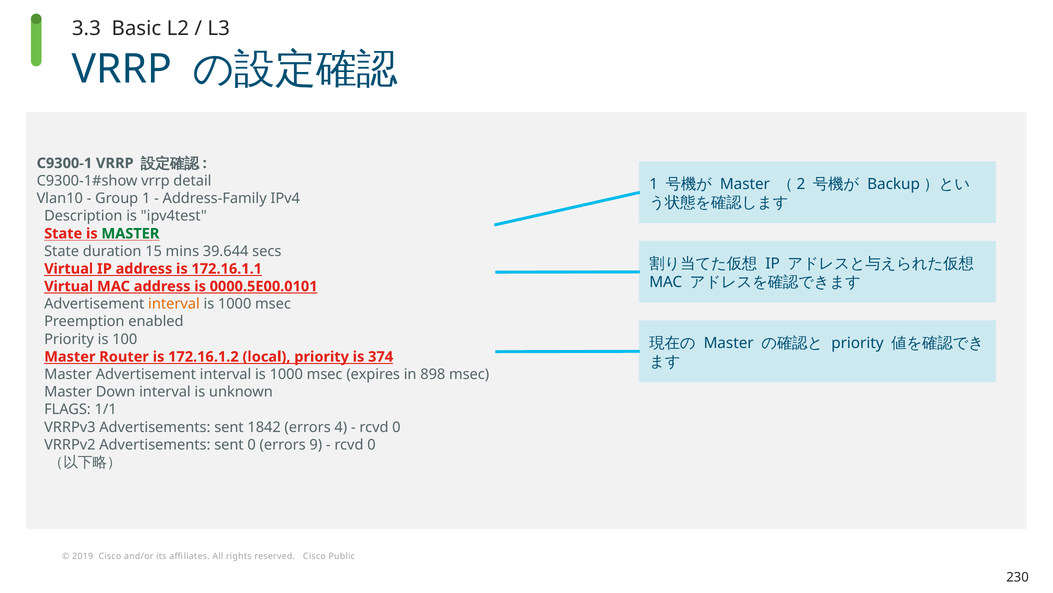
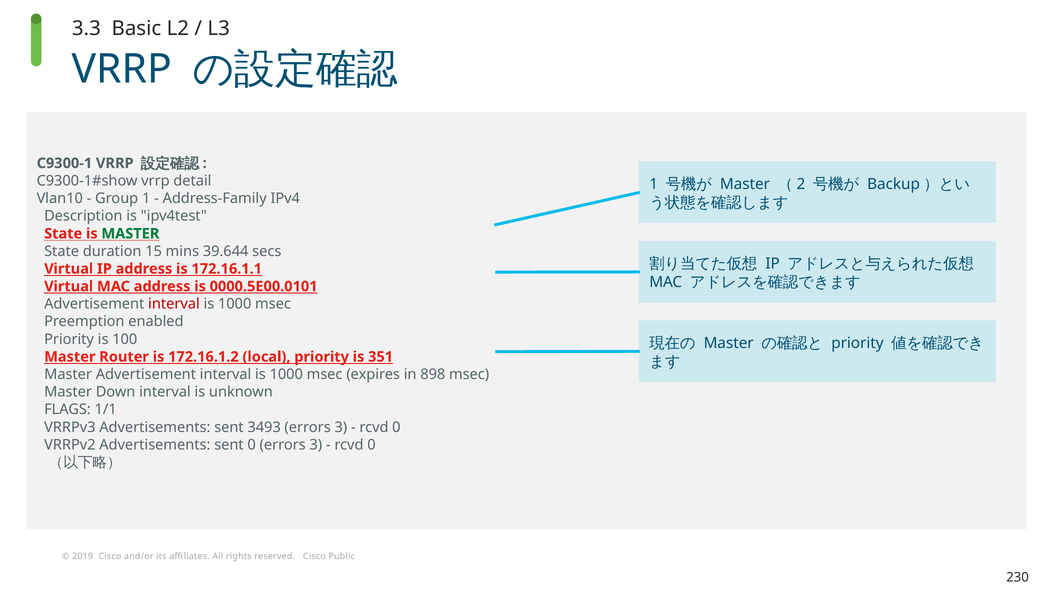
interval colour: orange -> red (174, 304)
374: 374 -> 351 (381, 356)
1842: 1842 -> 3493 (264, 427)
4: 4 -> 3 (341, 427)
0 errors 9: 9 -> 3 (316, 444)
